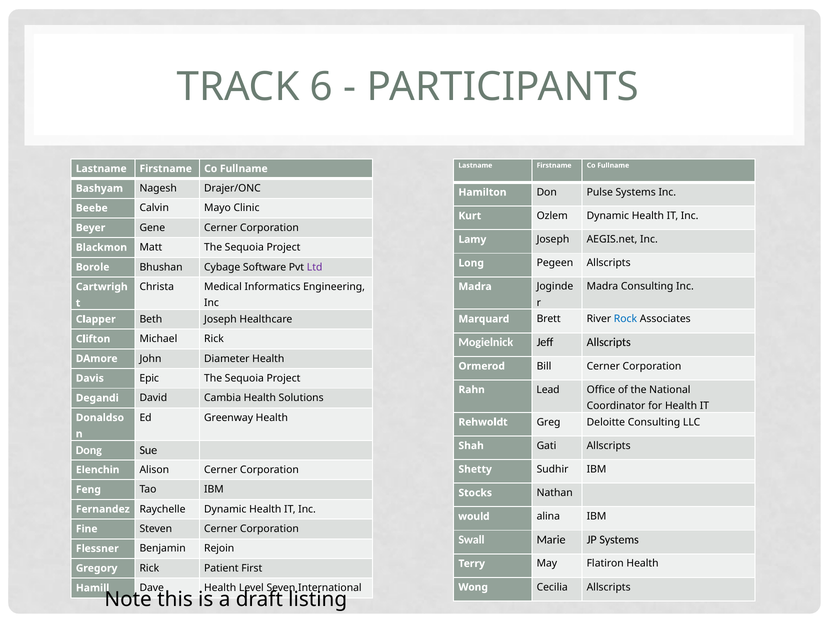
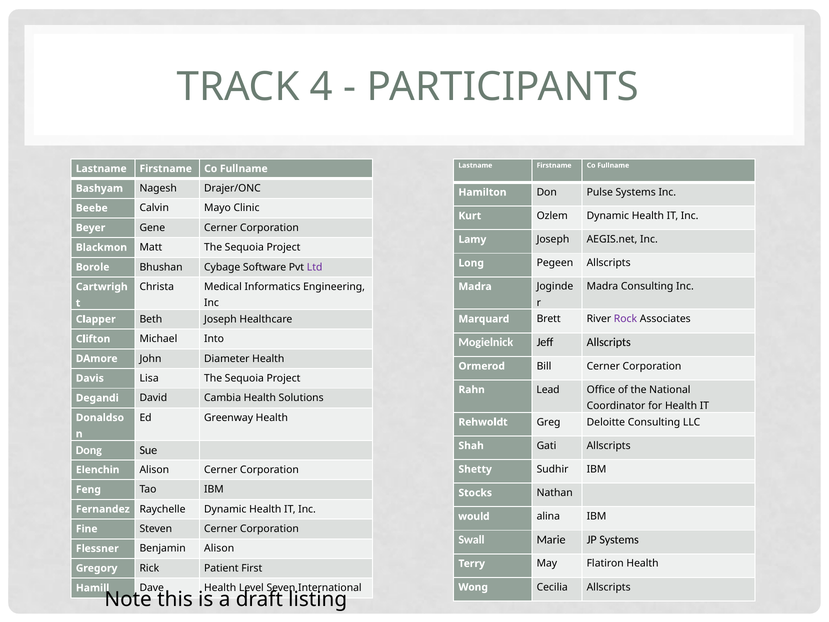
6: 6 -> 4 (321, 87)
Rock colour: blue -> purple (625, 319)
Michael Rick: Rick -> Into (214, 339)
Epic: Epic -> Lisa (149, 378)
Benjamin Rejoin: Rejoin -> Alison (219, 548)
